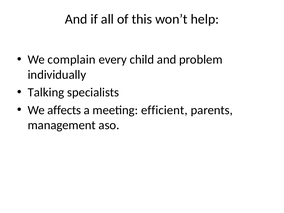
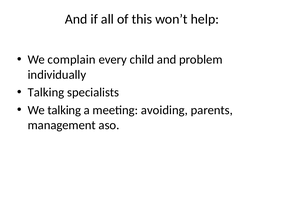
We affects: affects -> talking (64, 110)
efficient: efficient -> avoiding (164, 110)
